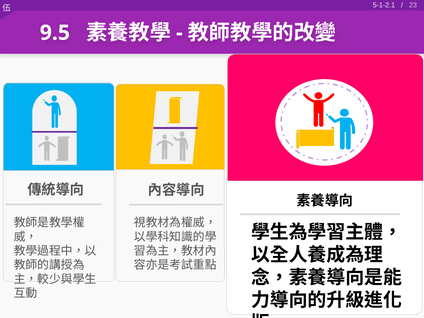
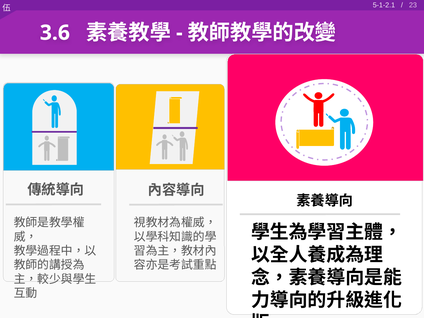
9.5: 9.5 -> 3.6 (55, 33)
